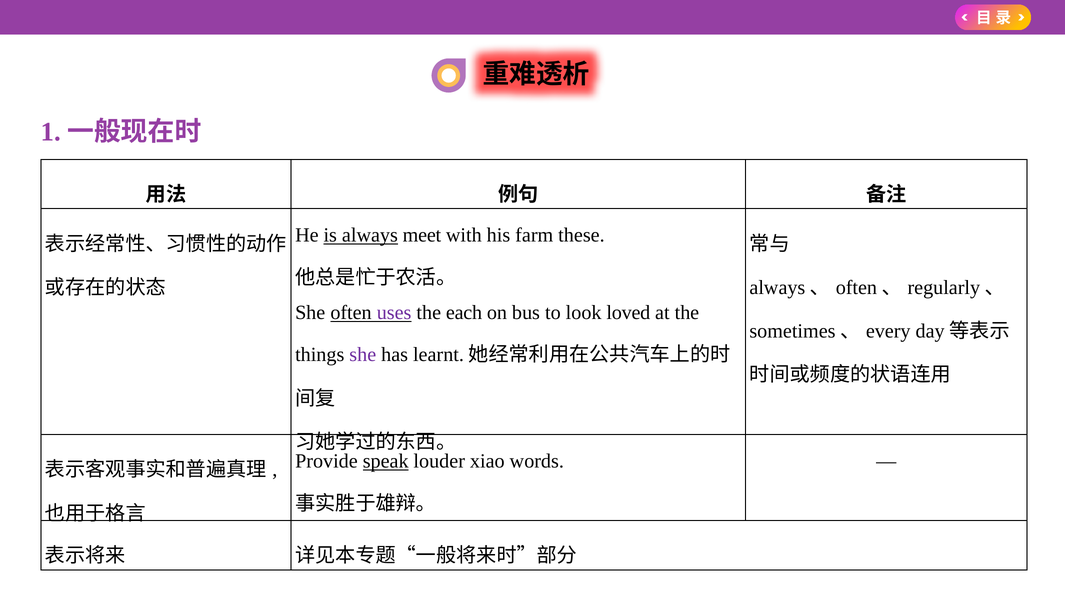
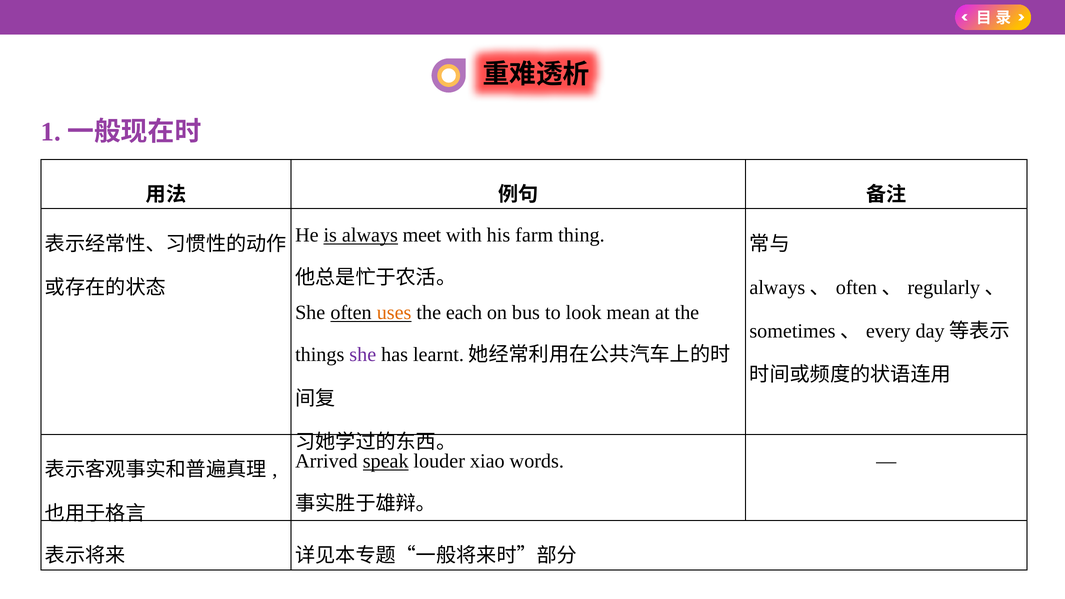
these: these -> thing (581, 235)
uses colour: purple -> orange (394, 312)
loved: loved -> mean (628, 312)
Provide: Provide -> Arrived (326, 461)
